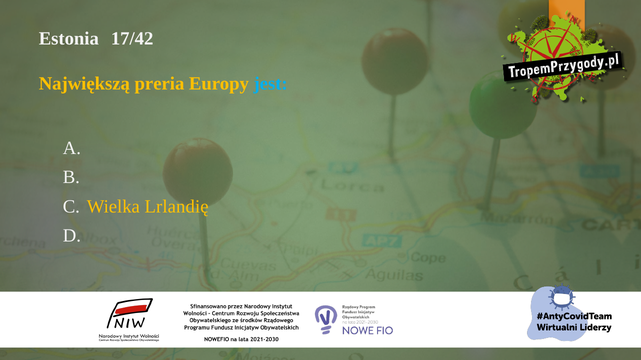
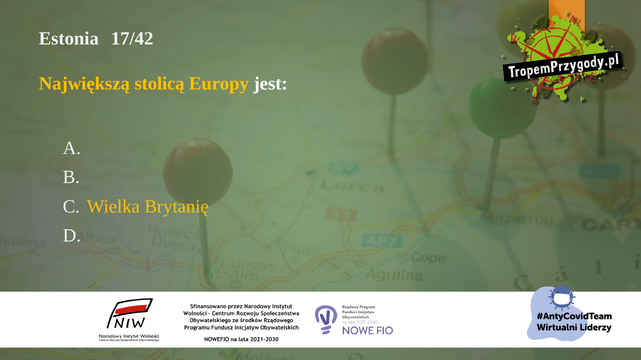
preria: preria -> stolicą (160, 84)
jest colour: light blue -> white (271, 84)
Lrlandię: Lrlandię -> Brytanię (177, 207)
